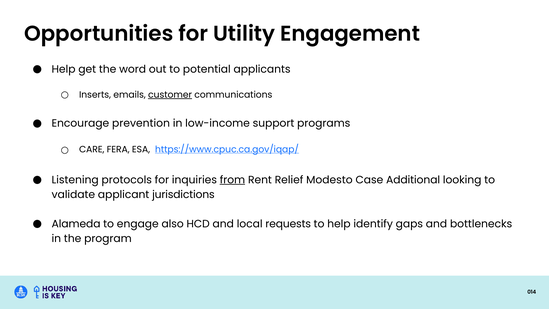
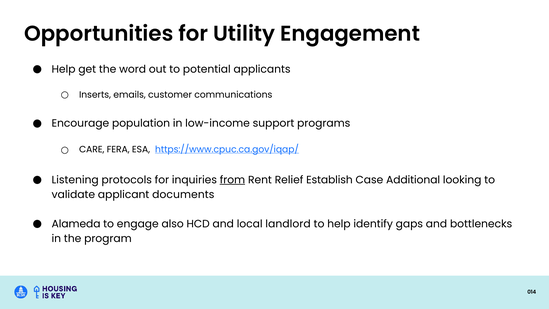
customer underline: present -> none (170, 95)
prevention: prevention -> population (141, 123)
Modesto: Modesto -> Establish (329, 180)
jurisdictions: jurisdictions -> documents (183, 194)
requests: requests -> landlord (288, 224)
